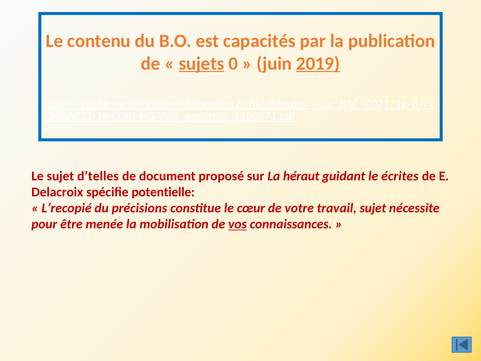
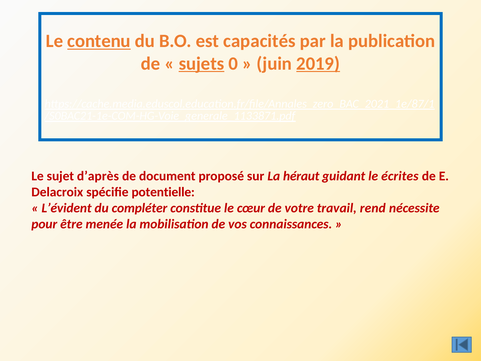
contenu underline: none -> present (99, 41)
d’telles: d’telles -> d’après (98, 176)
L’recopié: L’recopié -> L’évident (67, 208)
précisions: précisions -> compléter (140, 208)
travail sujet: sujet -> rend (373, 208)
vos underline: present -> none (238, 224)
